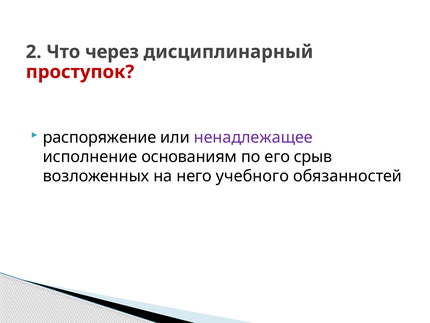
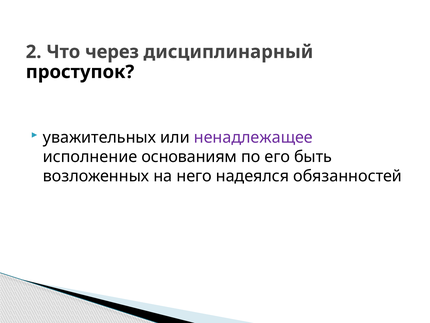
проступок colour: red -> black (80, 72)
распоряжение: распоряжение -> уважительных (99, 137)
срыв: срыв -> быть (313, 157)
учебного: учебного -> надеялся (252, 176)
